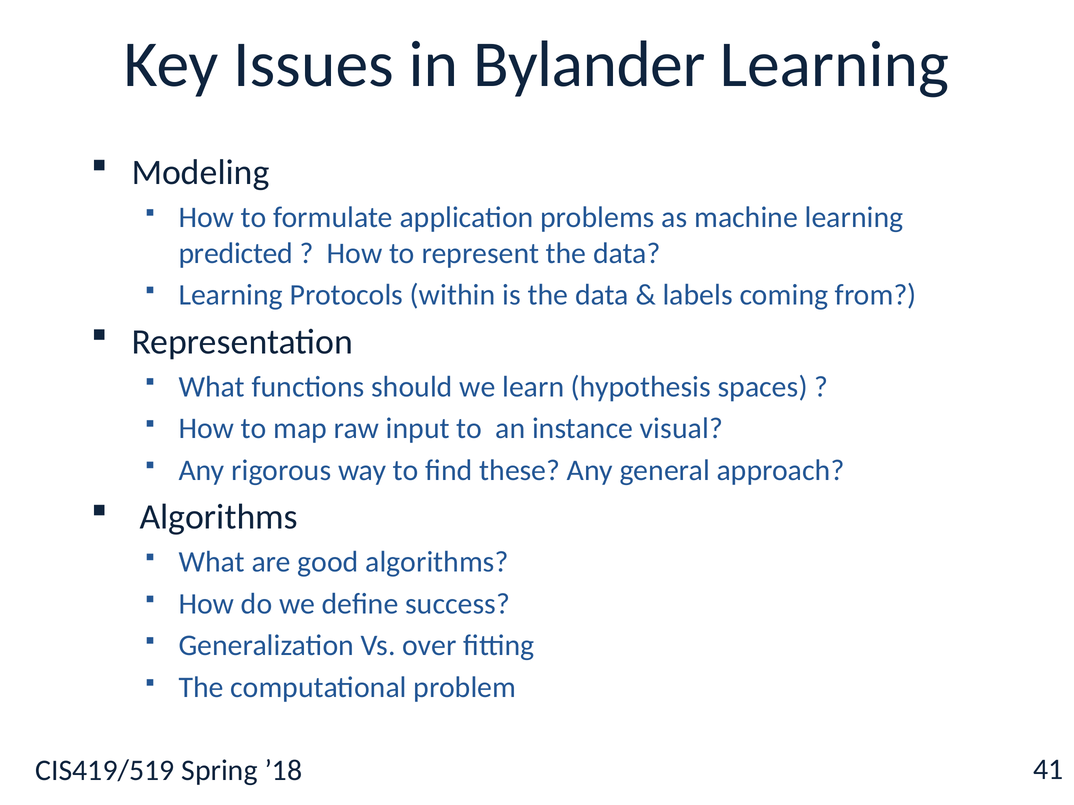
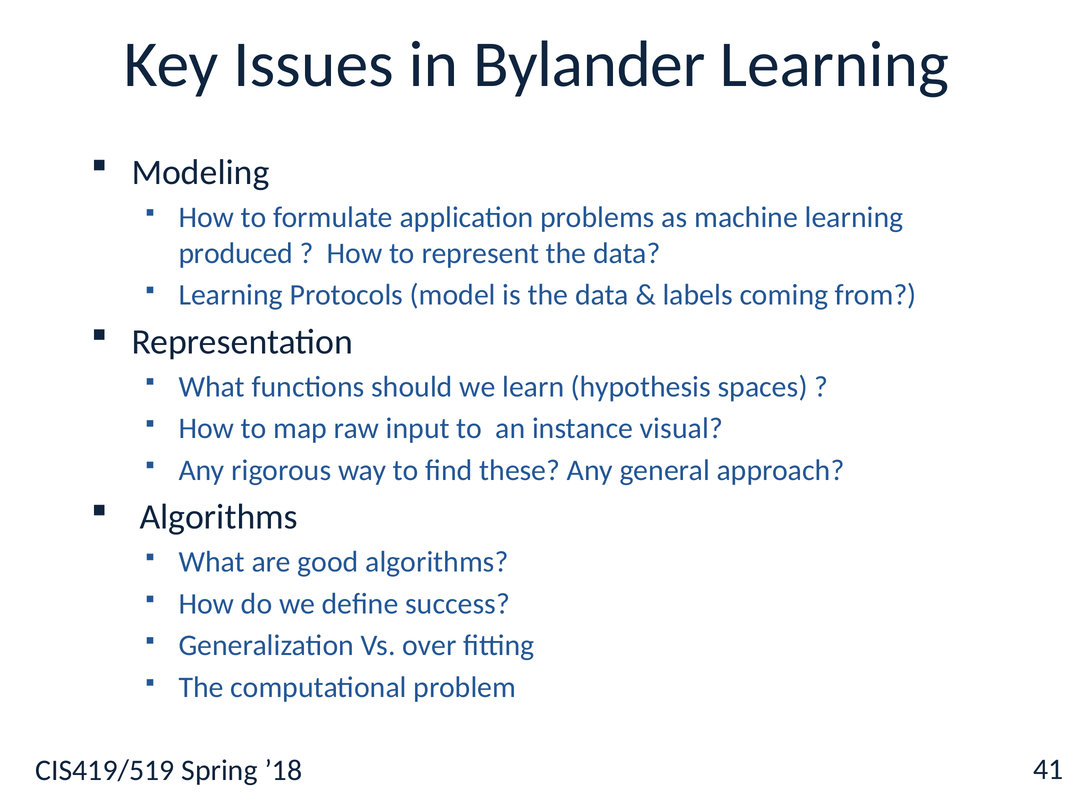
predicted: predicted -> produced (236, 253)
within: within -> model (453, 295)
